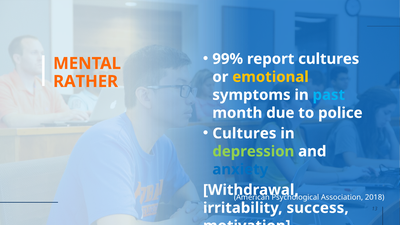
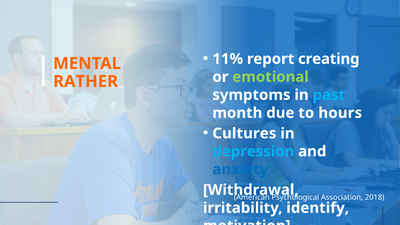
99%: 99% -> 11% (228, 59)
report cultures: cultures -> creating (329, 59)
emotional colour: yellow -> light green (271, 77)
police: police -> hours (340, 113)
depression colour: light green -> light blue (253, 151)
success: success -> identify (318, 208)
